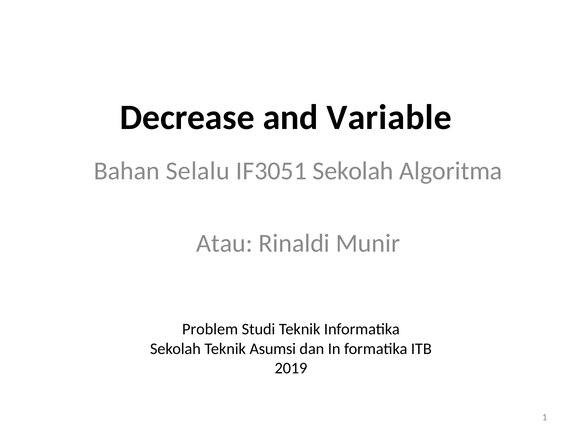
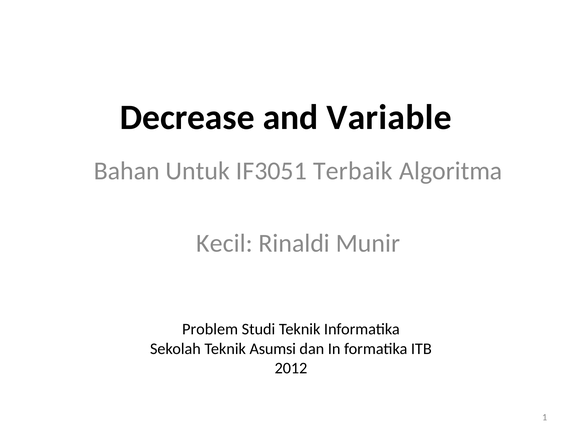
Selalu: Selalu -> Untuk (198, 171)
IF3051 Sekolah: Sekolah -> Terbaik (353, 171)
Atau: Atau -> Kecil (224, 243)
2019: 2019 -> 2012 (291, 368)
